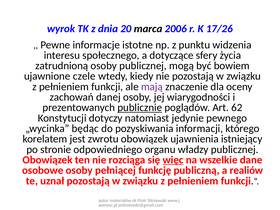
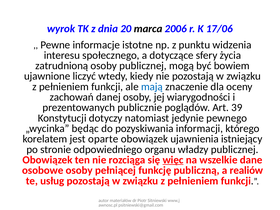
17/26: 17/26 -> 17/06 (219, 29)
czele: czele -> liczyć (84, 76)
mają colour: purple -> blue (152, 87)
publicznie underline: present -> none (140, 108)
62: 62 -> 39 (237, 108)
zwrotu: zwrotu -> oparte (103, 139)
uznał: uznał -> usług (52, 181)
